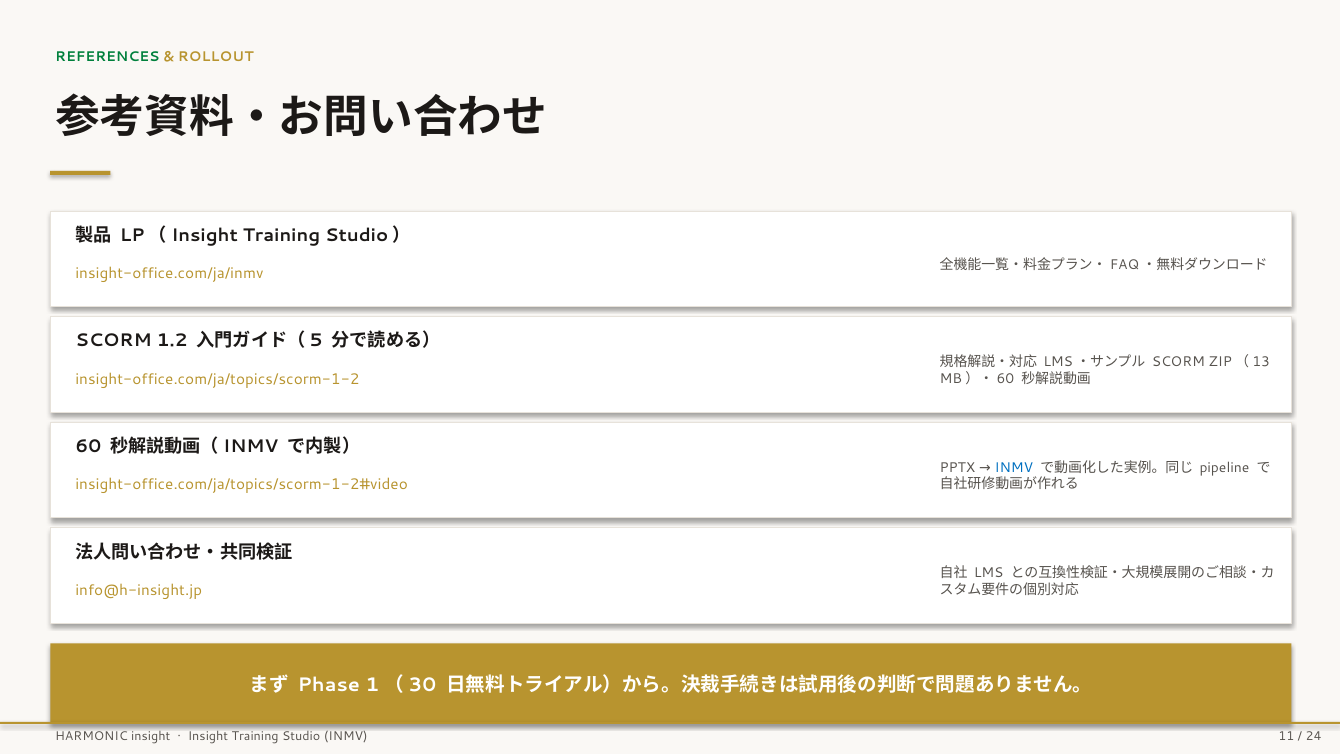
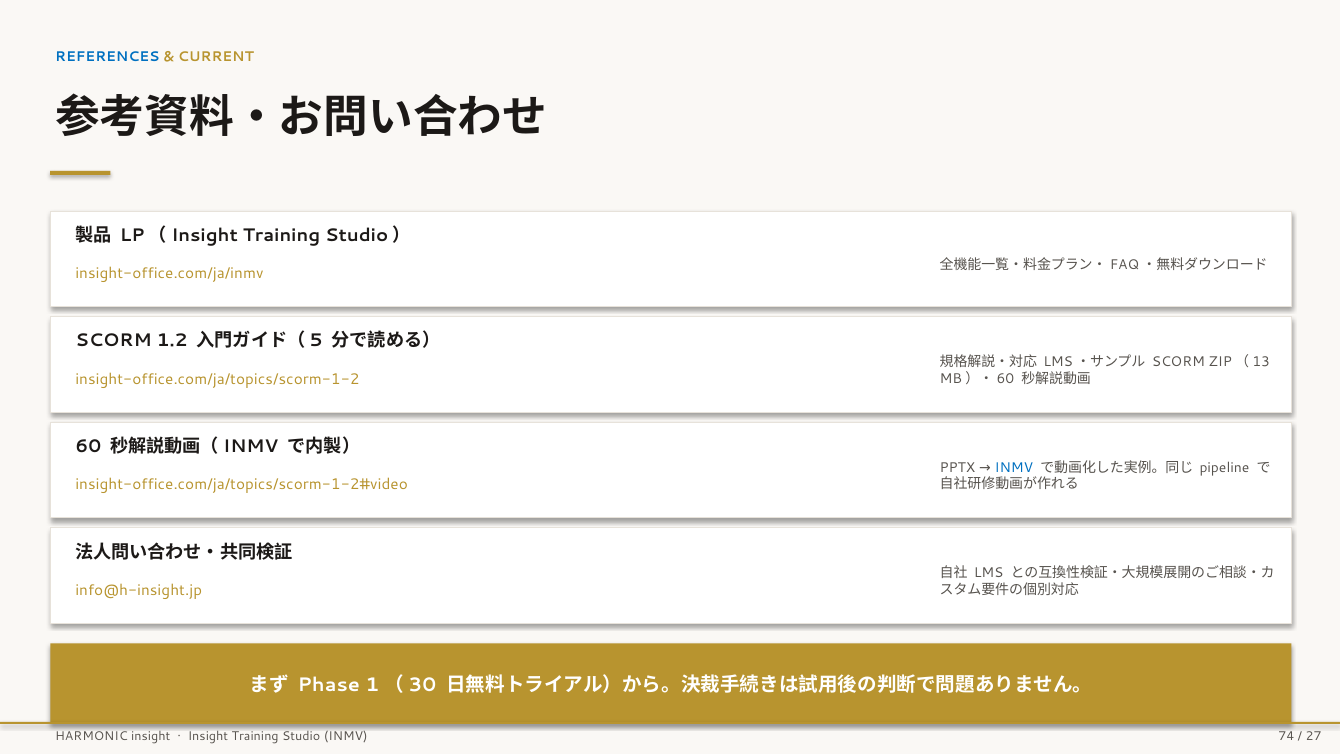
REFERENCES colour: green -> blue (107, 57)
ROLLOUT: ROLLOUT -> CURRENT (216, 57)
11: 11 -> 74 (1286, 736)
24: 24 -> 27 (1314, 736)
